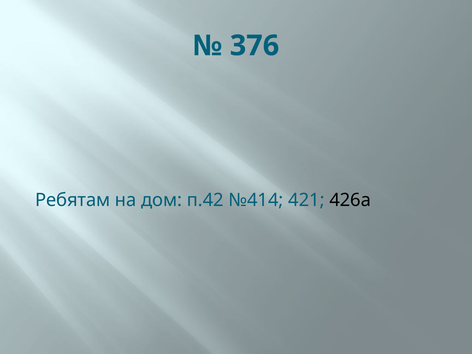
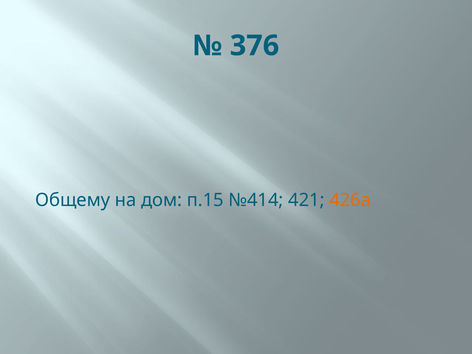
Ребятам: Ребятам -> Общему (73, 200)
п.42: п.42 -> п.15 (205, 200)
426а colour: black -> orange (350, 200)
